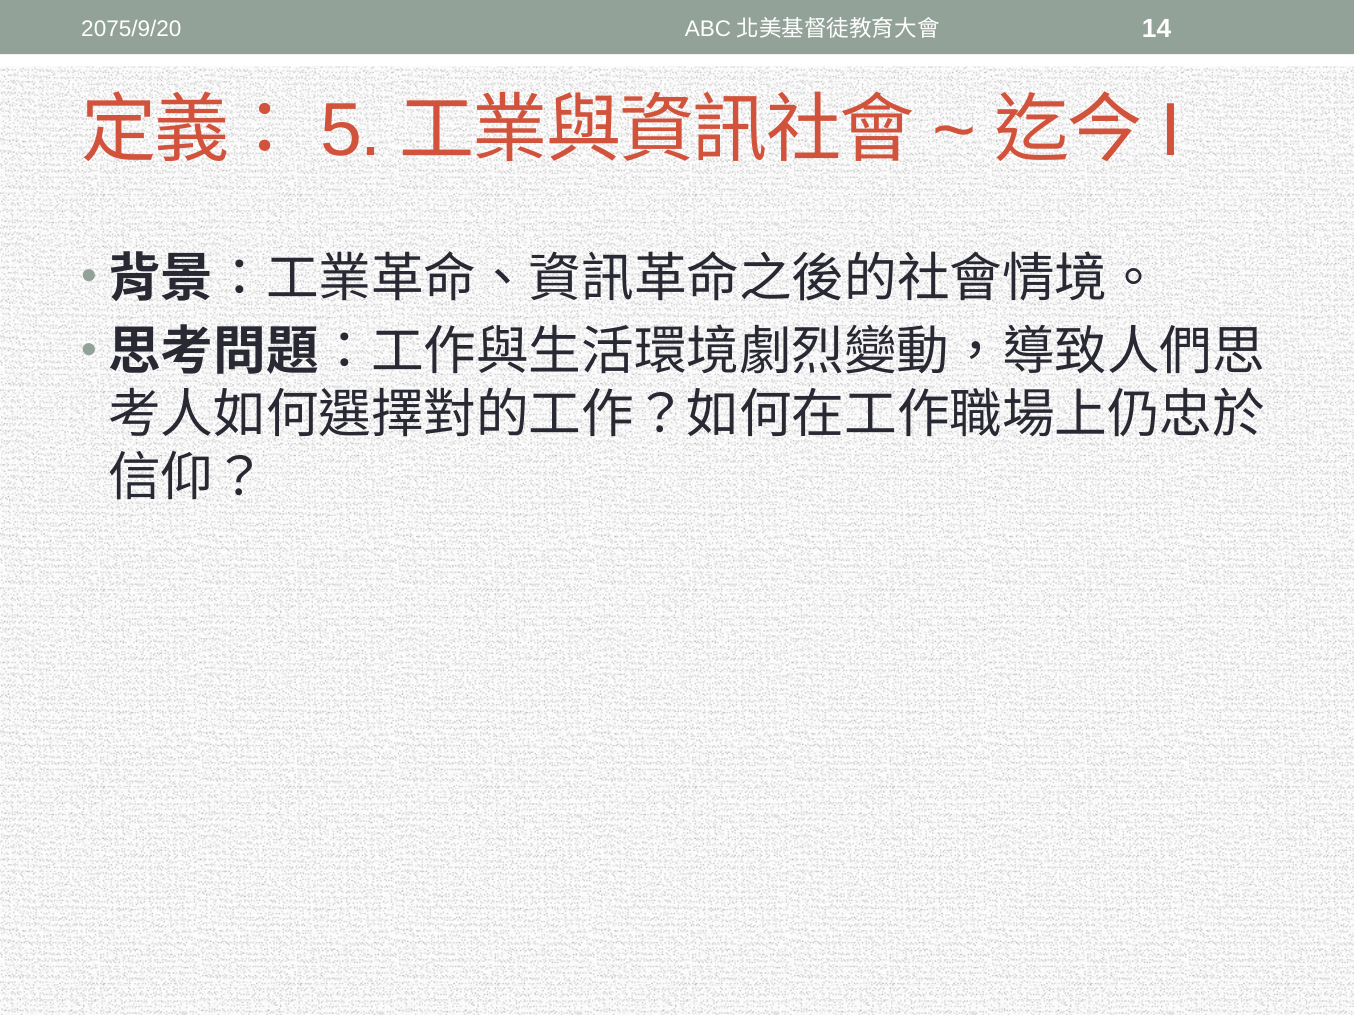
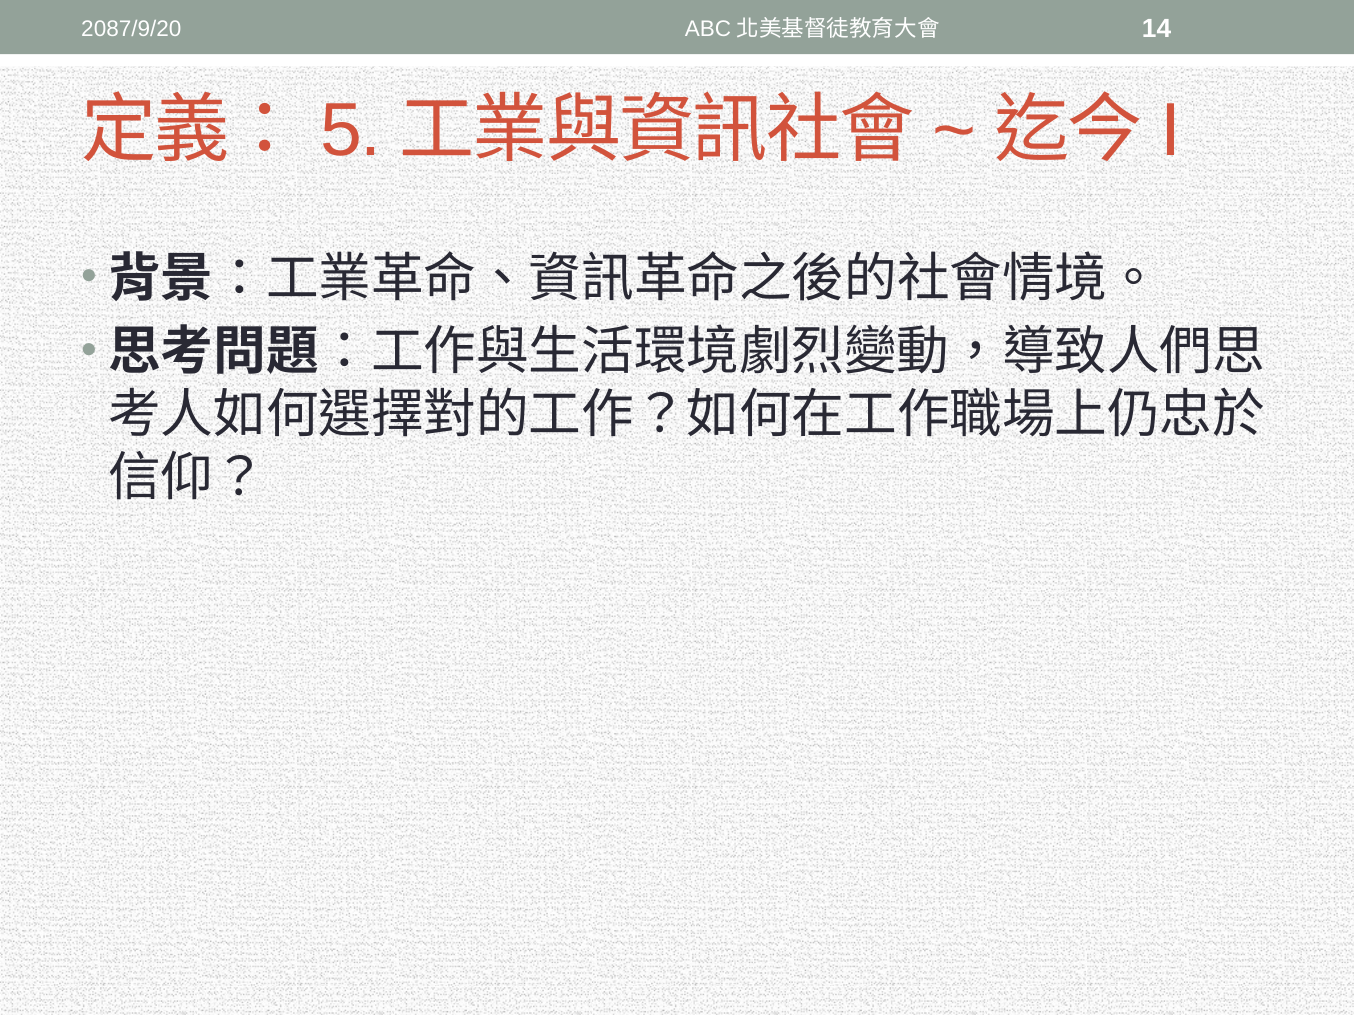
2075/9/20: 2075/9/20 -> 2087/9/20 (131, 29)
